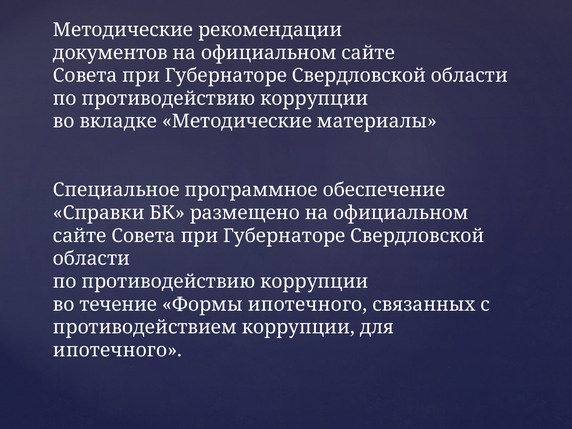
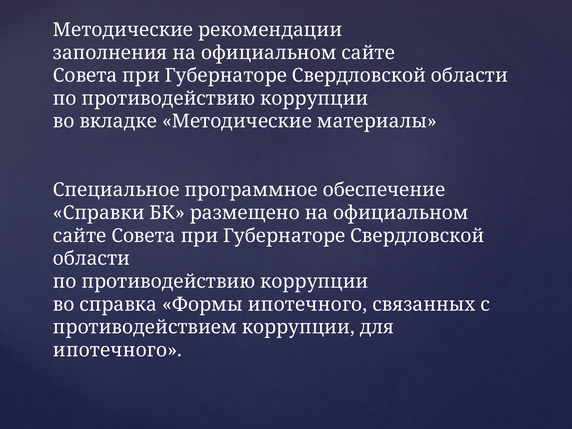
документов: документов -> заполнения (110, 53)
течение: течение -> справка (118, 304)
